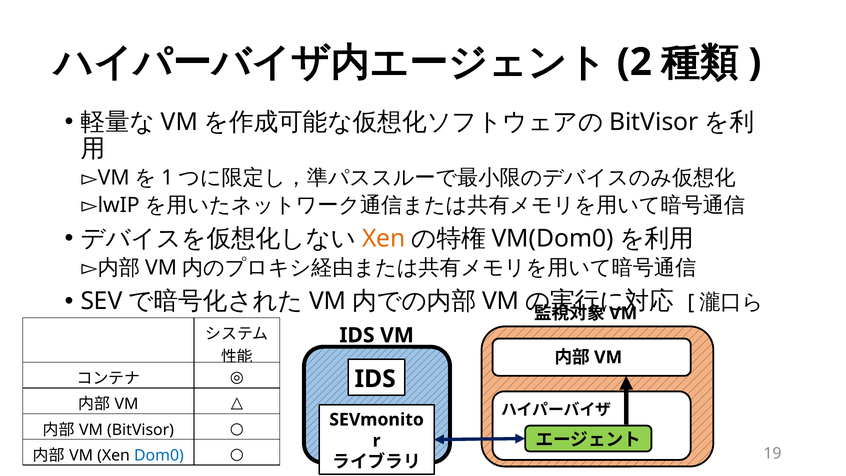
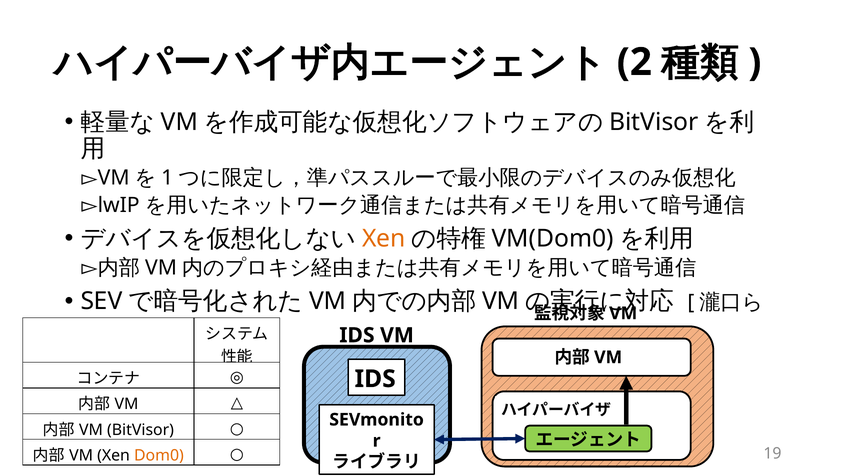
Dom0 colour: blue -> orange (159, 456)
